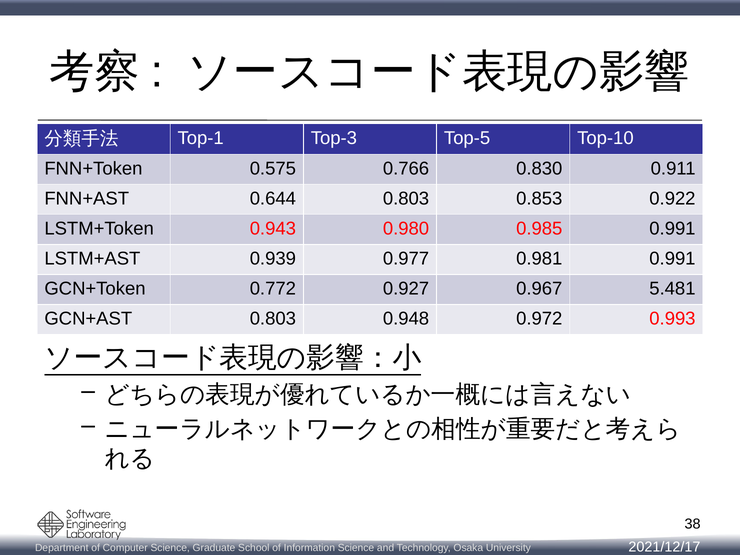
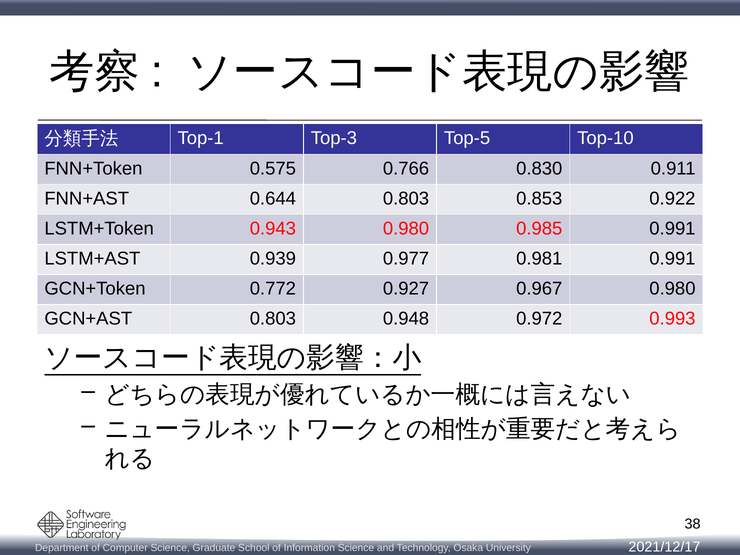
0.967 5.481: 5.481 -> 0.980 (672, 289)
